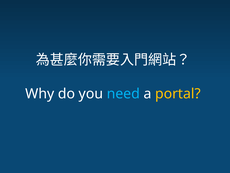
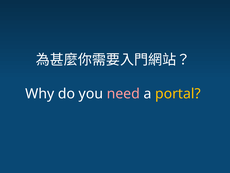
need colour: light blue -> pink (123, 94)
